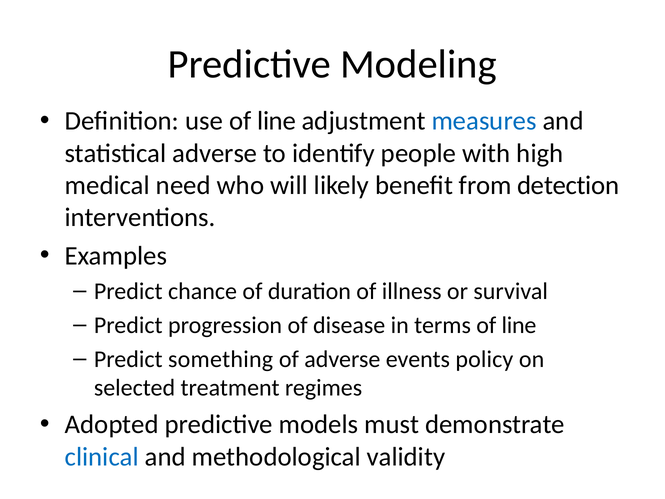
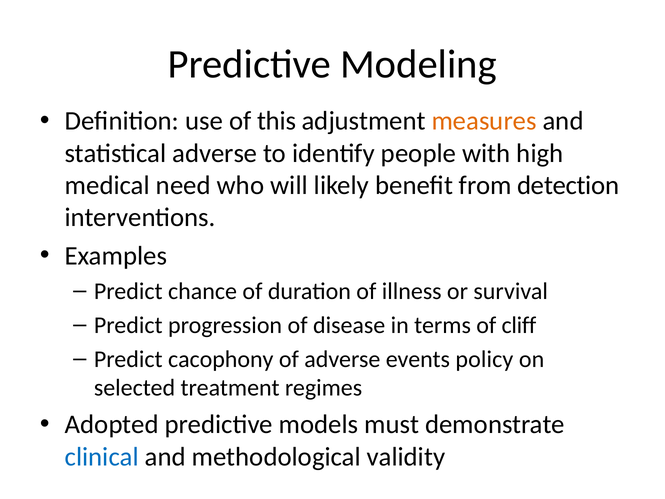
use of line: line -> this (277, 121)
measures colour: blue -> orange (484, 121)
terms of line: line -> cliff (519, 325)
something: something -> cacophony (221, 359)
